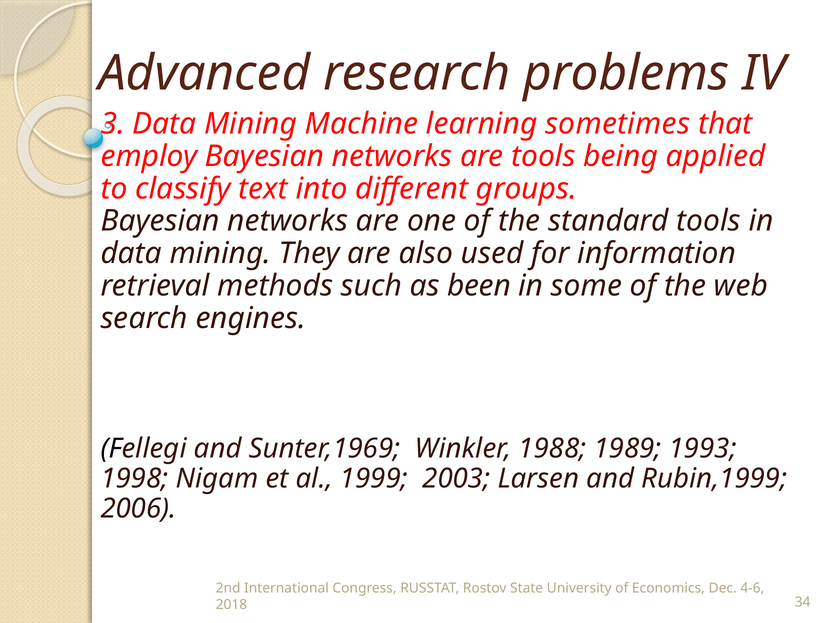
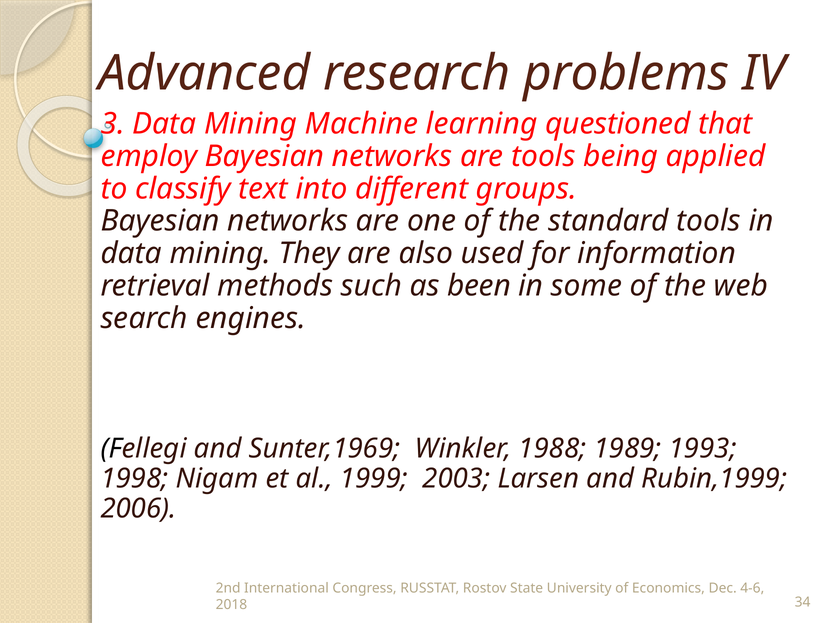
sometimes: sometimes -> questioned (618, 124)
